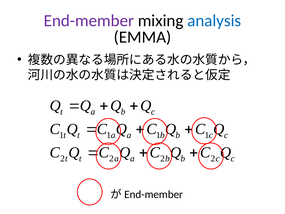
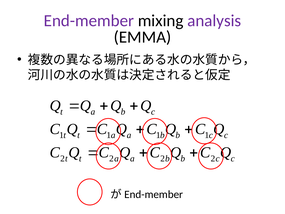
analysis colour: blue -> purple (214, 21)
